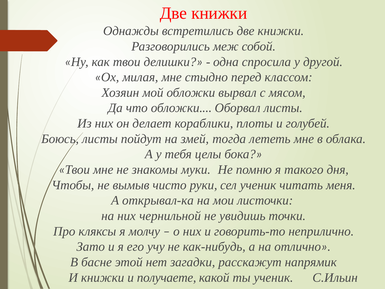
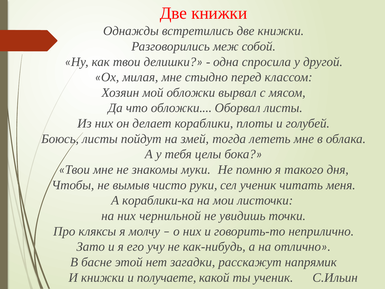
открывал-ка: открывал-ка -> кораблики-ка (158, 200)
